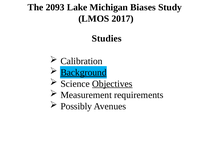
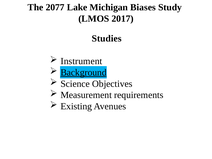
2093: 2093 -> 2077 (55, 7)
Calibration: Calibration -> Instrument (81, 61)
Objectives underline: present -> none (112, 84)
Possibly: Possibly -> Existing (76, 106)
